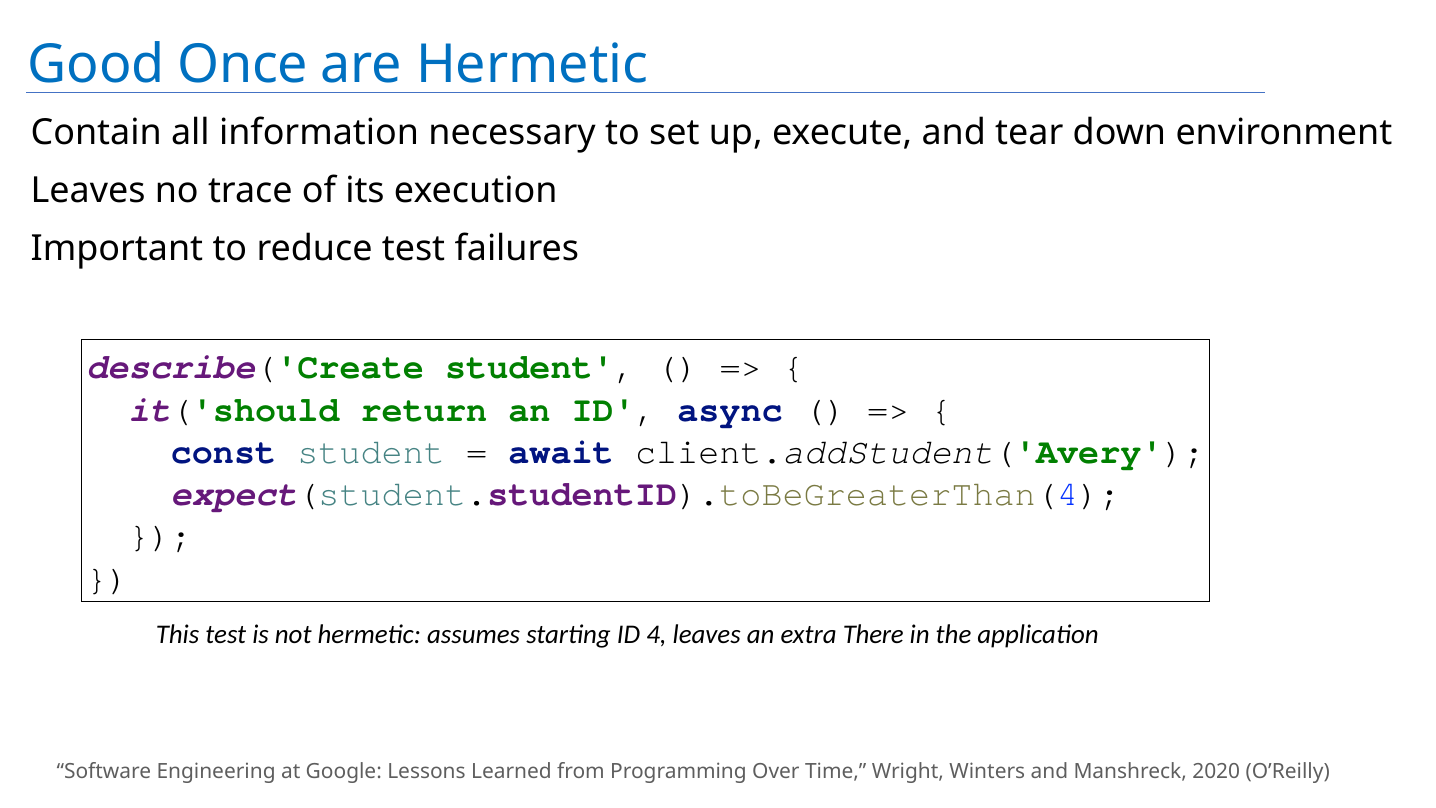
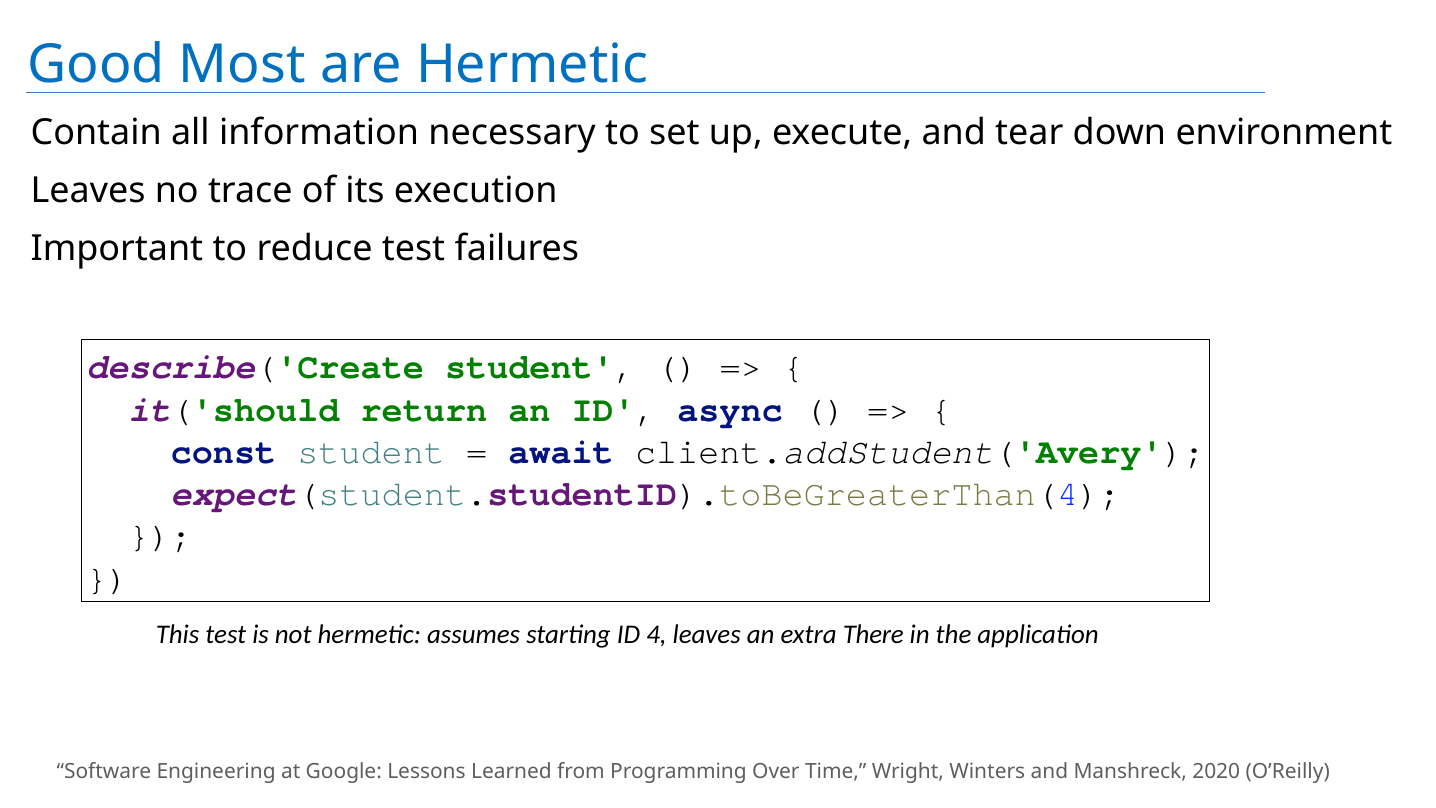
Once: Once -> Most (243, 65)
